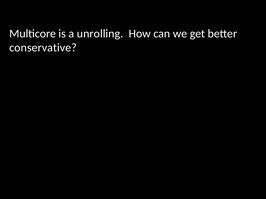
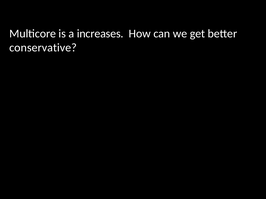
unrolling: unrolling -> increases (100, 34)
